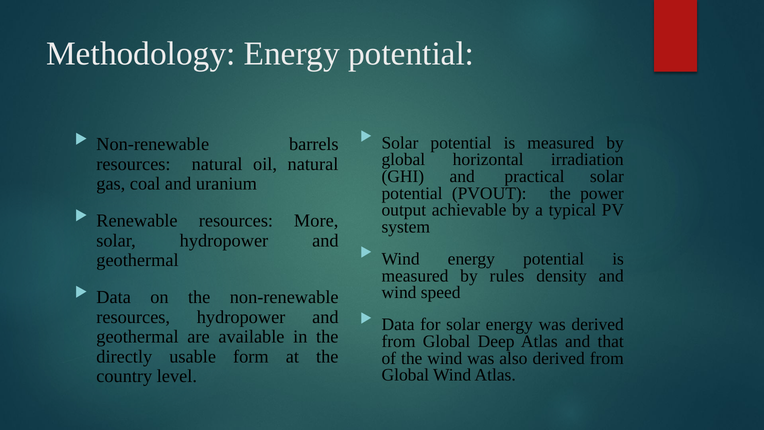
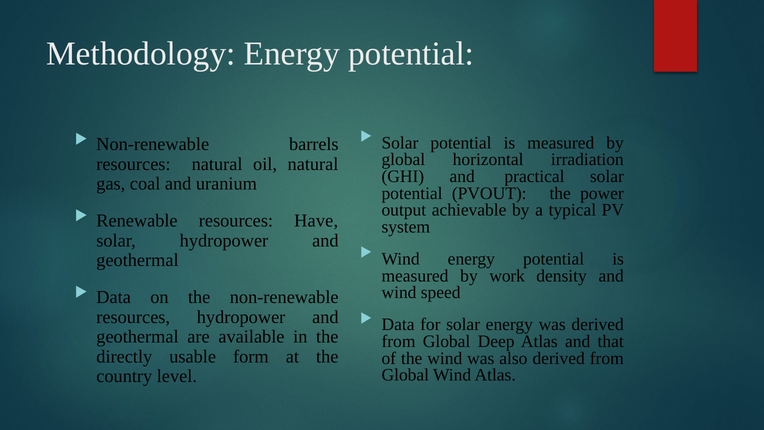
More: More -> Have (316, 221)
rules: rules -> work (507, 276)
